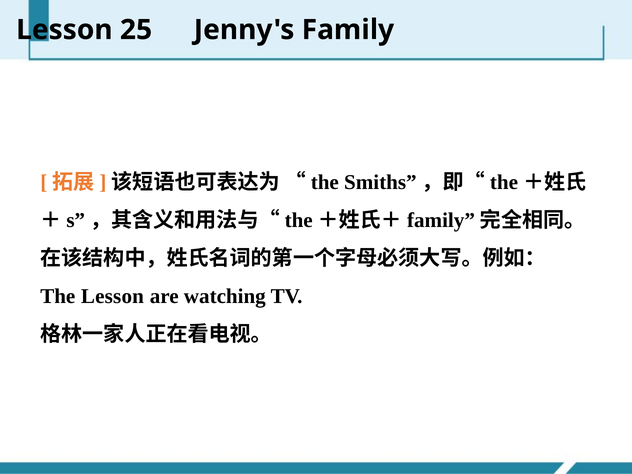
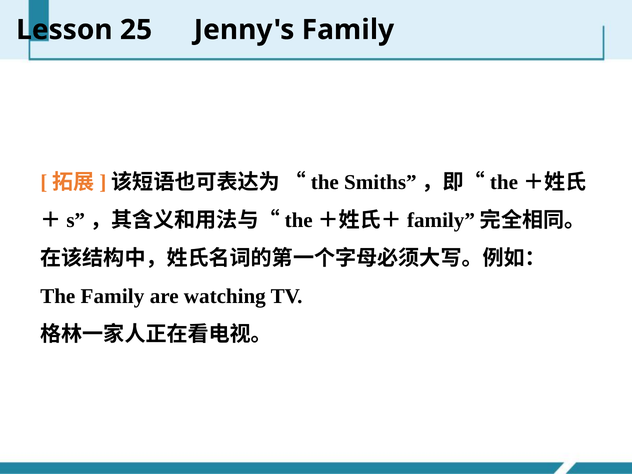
The Lesson: Lesson -> Family (112, 296)
